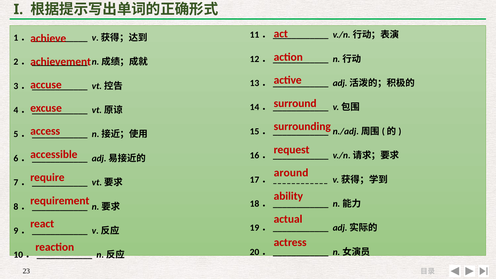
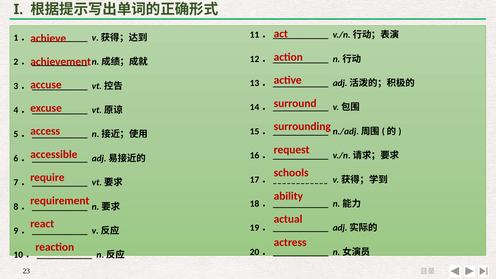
around: around -> schools (291, 173)
